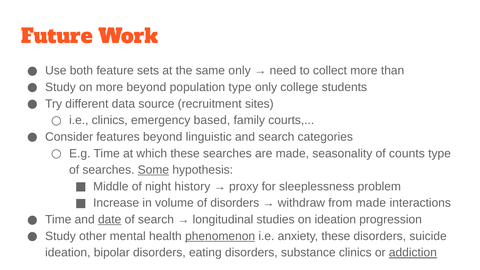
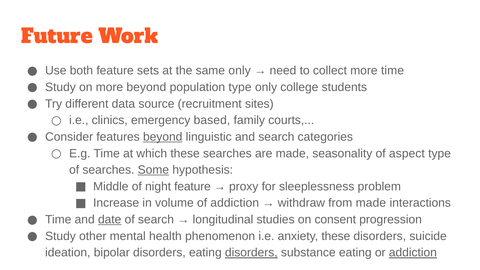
more than: than -> time (393, 71)
beyond underline: none -> present (163, 137)
counts: counts -> aspect (407, 153)
night history: history -> feature (192, 186)
of disorders: disorders -> addiction (235, 203)
on ideation: ideation -> consent (335, 220)
phenomenon underline: present -> none (220, 236)
disorders underline: none -> present (251, 253)
substance clinics: clinics -> eating (355, 253)
